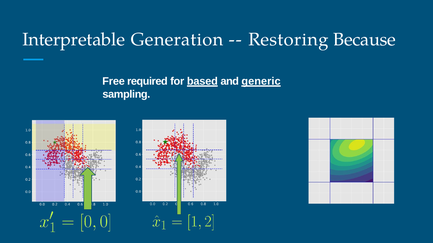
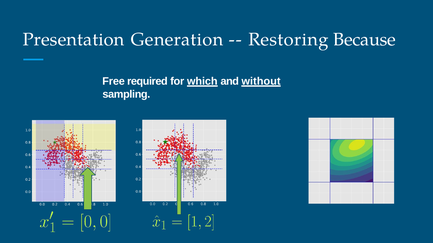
Interpretable: Interpretable -> Presentation (74, 40)
based: based -> which (202, 81)
generic: generic -> without (261, 81)
